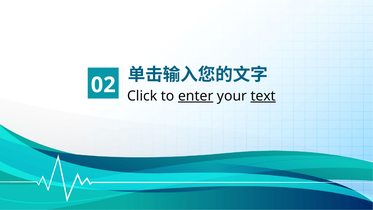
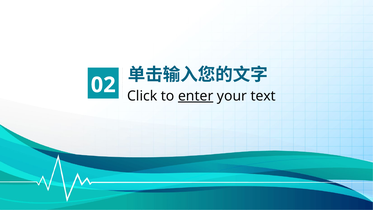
text underline: present -> none (263, 96)
